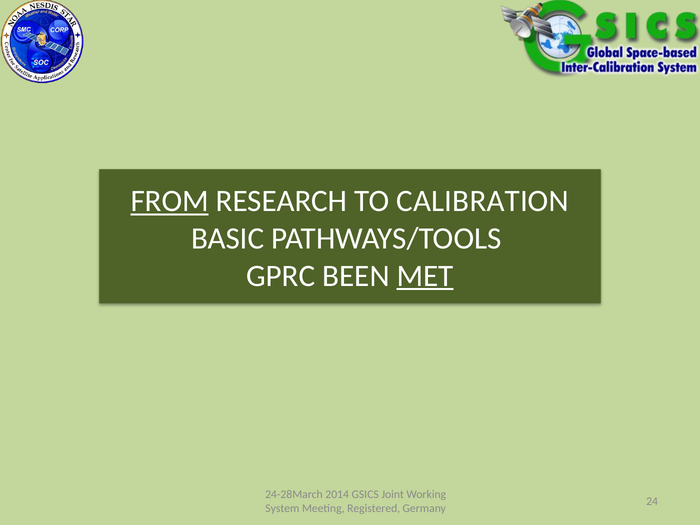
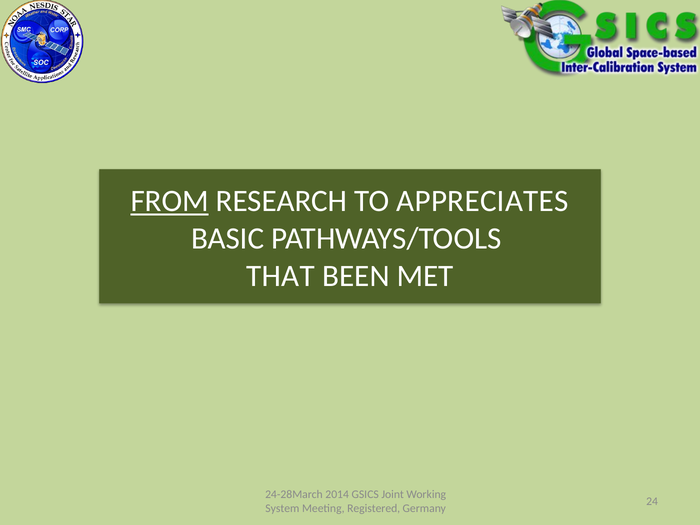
CALIBRATION: CALIBRATION -> APPRECIATES (482, 201)
GPRC: GPRC -> THAT (281, 276)
MET underline: present -> none (425, 276)
